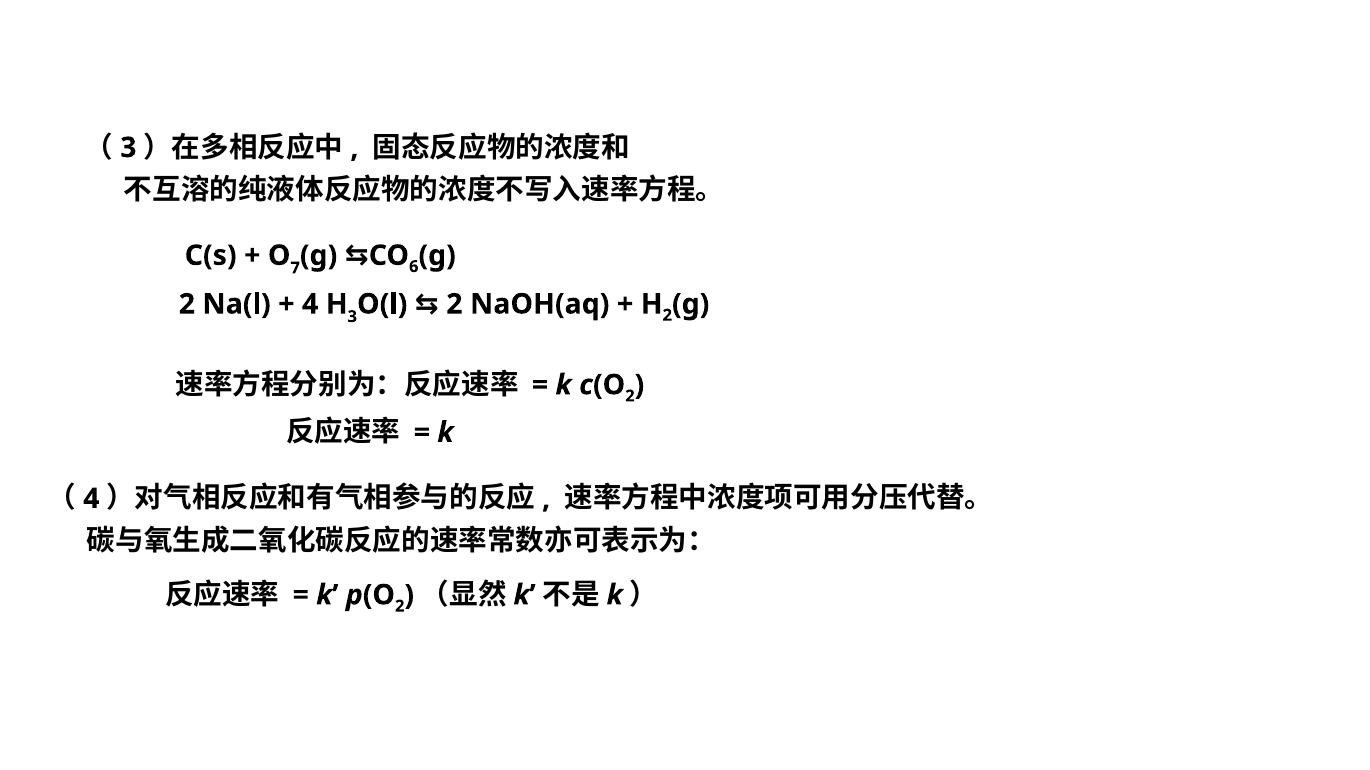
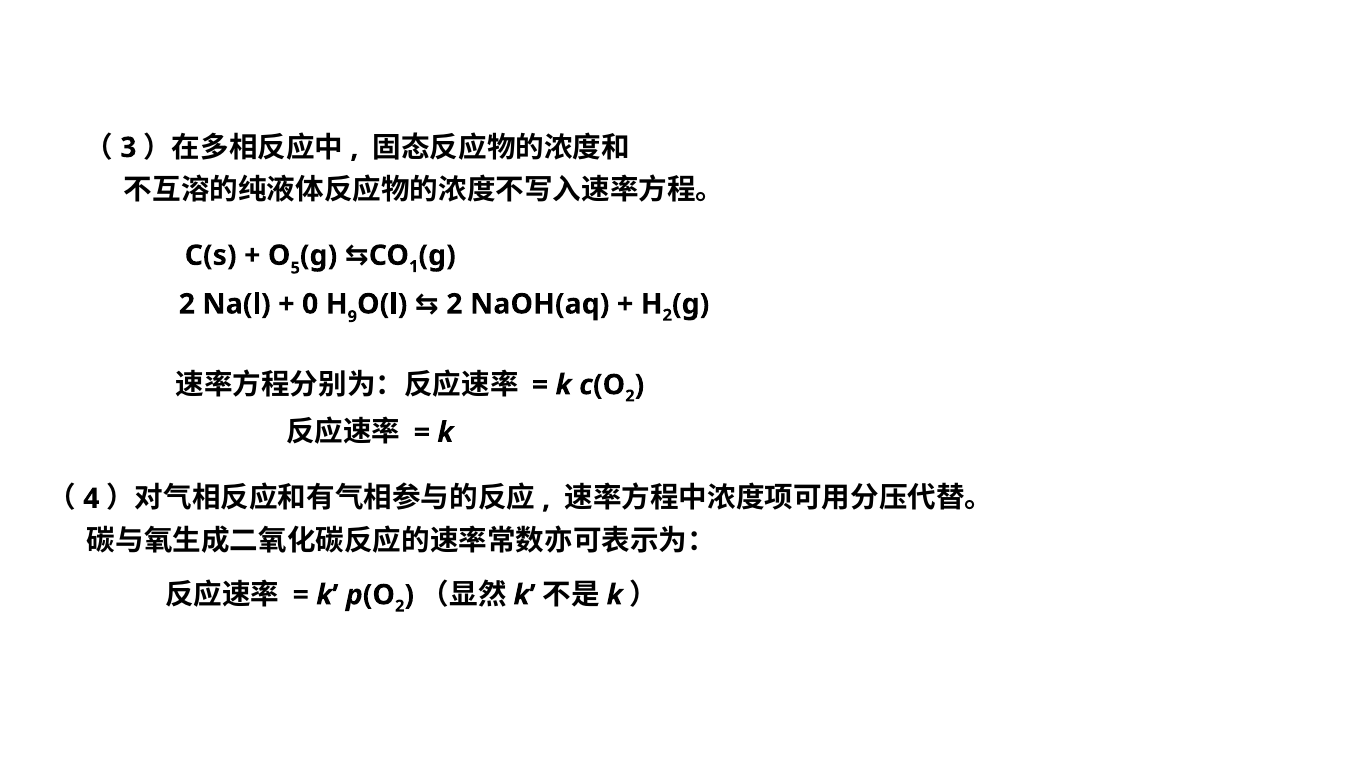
7: 7 -> 5 (295, 268)
6: 6 -> 1 (414, 267)
4: 4 -> 0 (310, 304)
3: 3 -> 9 (352, 317)
